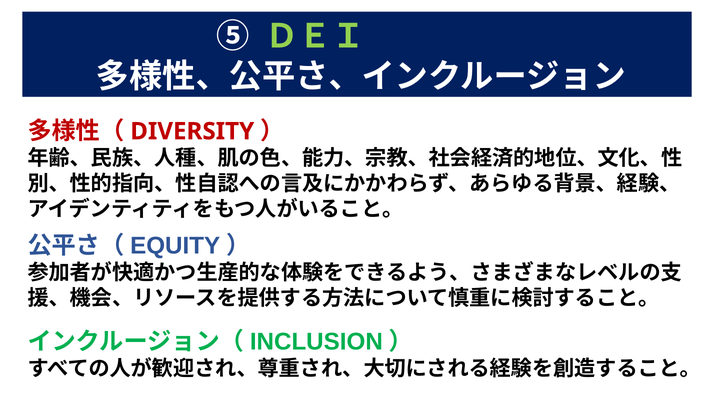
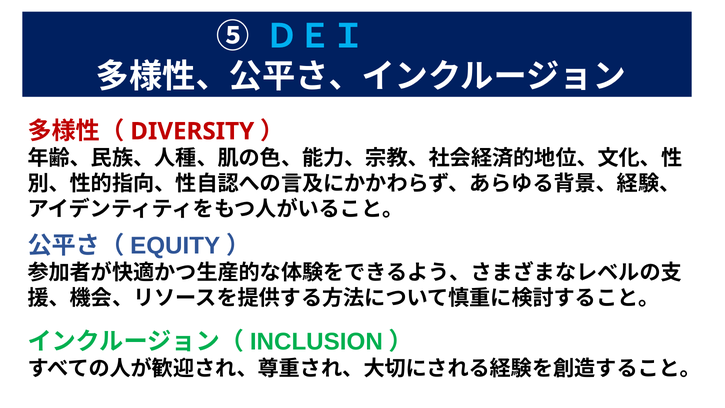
ＤＥＩ colour: light green -> light blue (315, 37)
